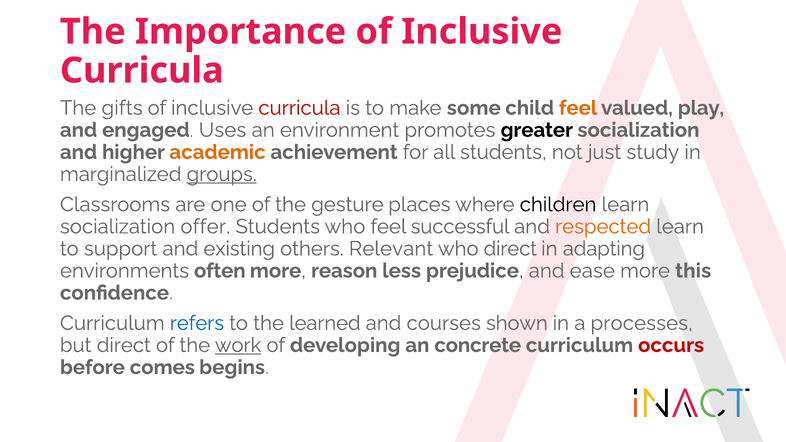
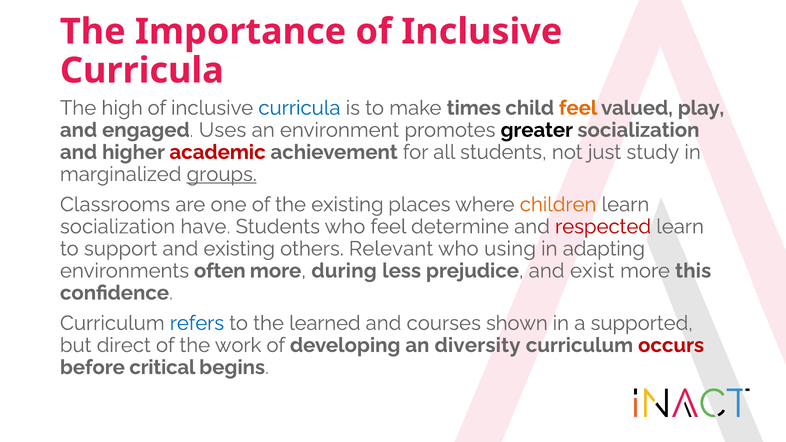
gifts: gifts -> high (122, 108)
curricula colour: red -> blue (299, 108)
some: some -> times (474, 108)
academic colour: orange -> red (218, 152)
the gesture: gesture -> existing (347, 205)
children colour: black -> orange (558, 205)
offer: offer -> have (205, 227)
successful: successful -> determine (460, 227)
respected colour: orange -> red (603, 227)
who direct: direct -> using (510, 249)
reason: reason -> during (344, 271)
ease: ease -> exist (592, 271)
processes: processes -> supported (642, 323)
work underline: present -> none (238, 345)
concrete: concrete -> diversity (478, 345)
comes: comes -> critical (162, 367)
